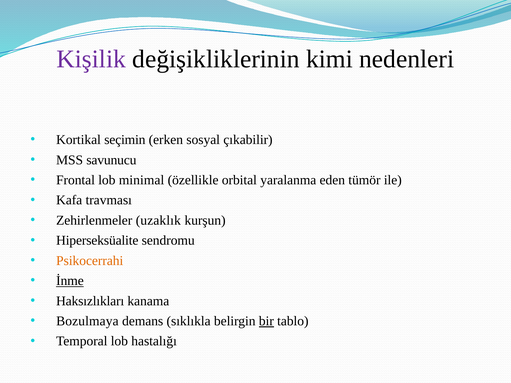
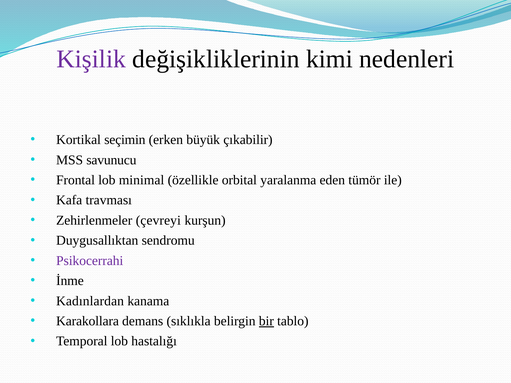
sosyal: sosyal -> büyük (203, 140)
uzaklık: uzaklık -> çevreyi (158, 220)
Hiperseksüalite: Hiperseksüalite -> Duygusallıktan (97, 241)
Psikocerrahi colour: orange -> purple (90, 261)
İnme underline: present -> none (70, 281)
Haksızlıkları: Haksızlıkları -> Kadınlardan (90, 301)
Bozulmaya: Bozulmaya -> Karakollara (88, 321)
